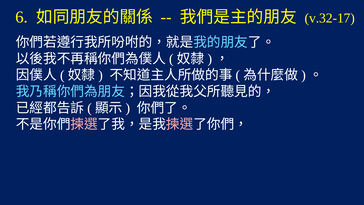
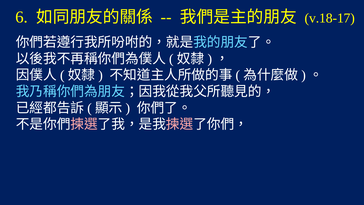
v.32-17: v.32-17 -> v.18-17 (330, 18)
